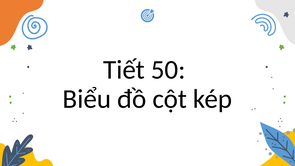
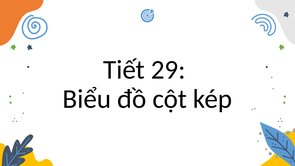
50: 50 -> 29 (168, 70)
